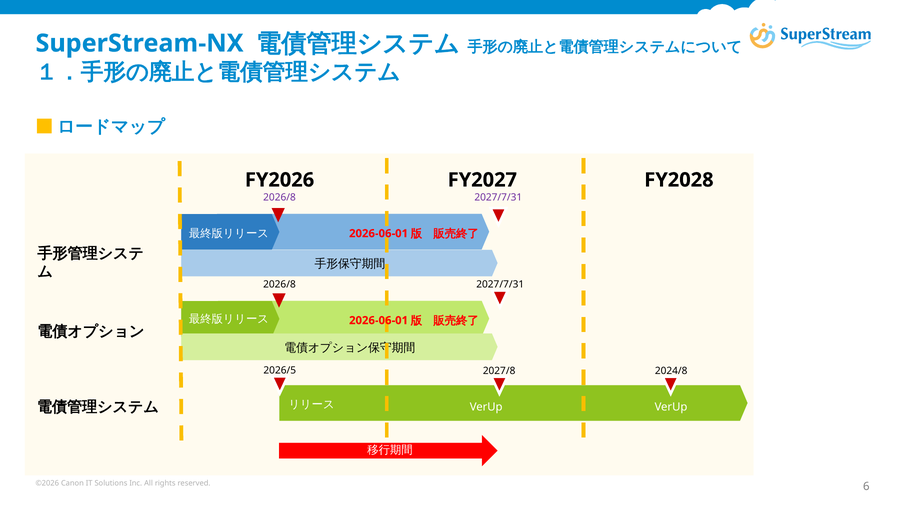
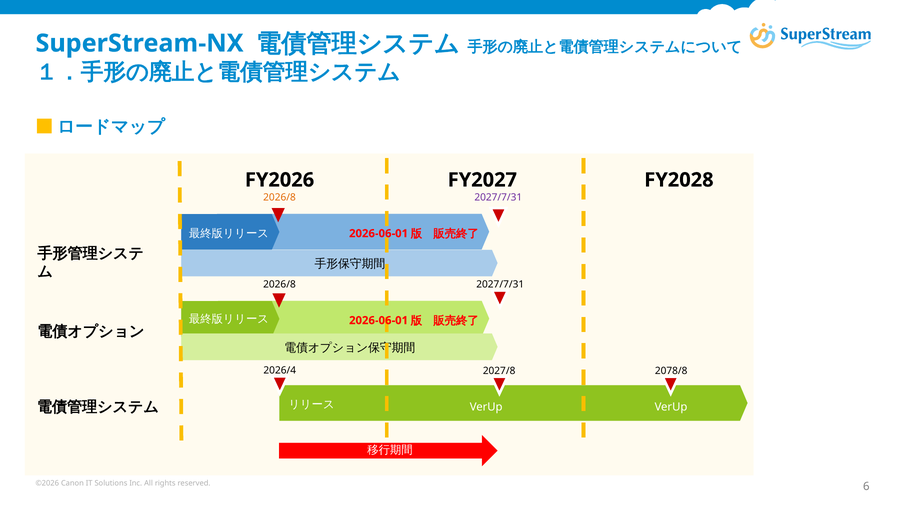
2026/8 colour: purple -> orange (280, 198)
2026/5: 2026/5 -> 2026/4 (280, 371)
2024/8: 2024/8 -> 2078/8 (671, 371)
